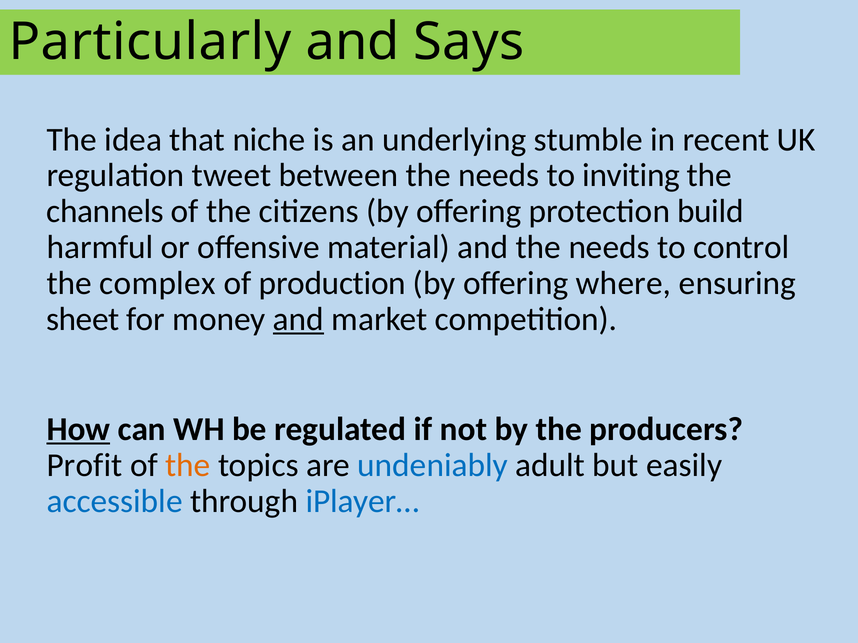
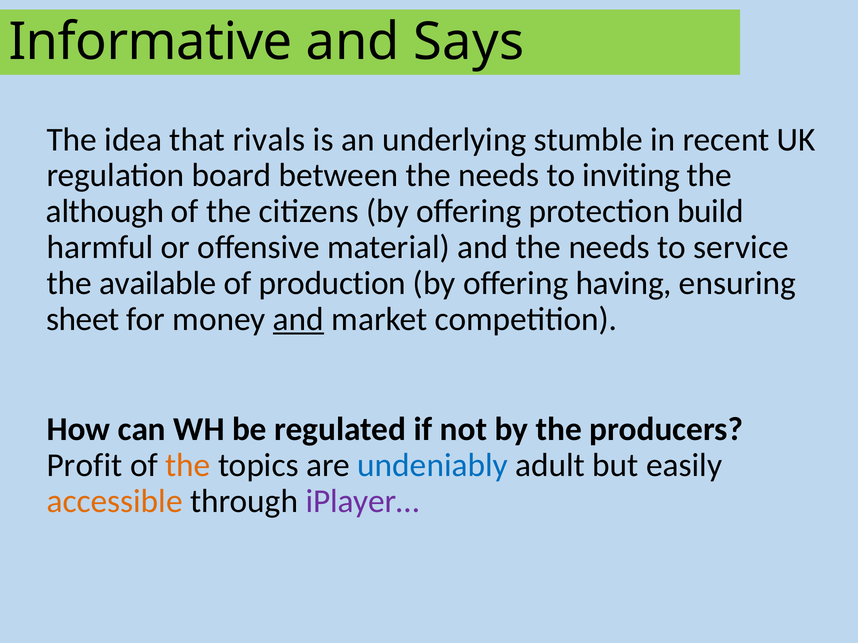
Particularly: Particularly -> Informative (151, 42)
niche: niche -> rivals (269, 140)
tweet: tweet -> board (232, 176)
channels: channels -> although (105, 212)
control: control -> service (741, 248)
complex: complex -> available (158, 284)
where: where -> having (624, 284)
How underline: present -> none (78, 430)
accessible colour: blue -> orange (115, 502)
iPlayer… colour: blue -> purple (362, 502)
